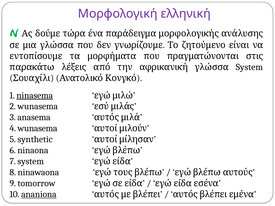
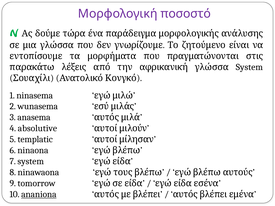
ελληνική: ελληνική -> ποσοστό (186, 14)
ninasema underline: present -> none (35, 95)
4 wunasema: wunasema -> absolutive (37, 128)
synthetic: synthetic -> templatic (35, 139)
